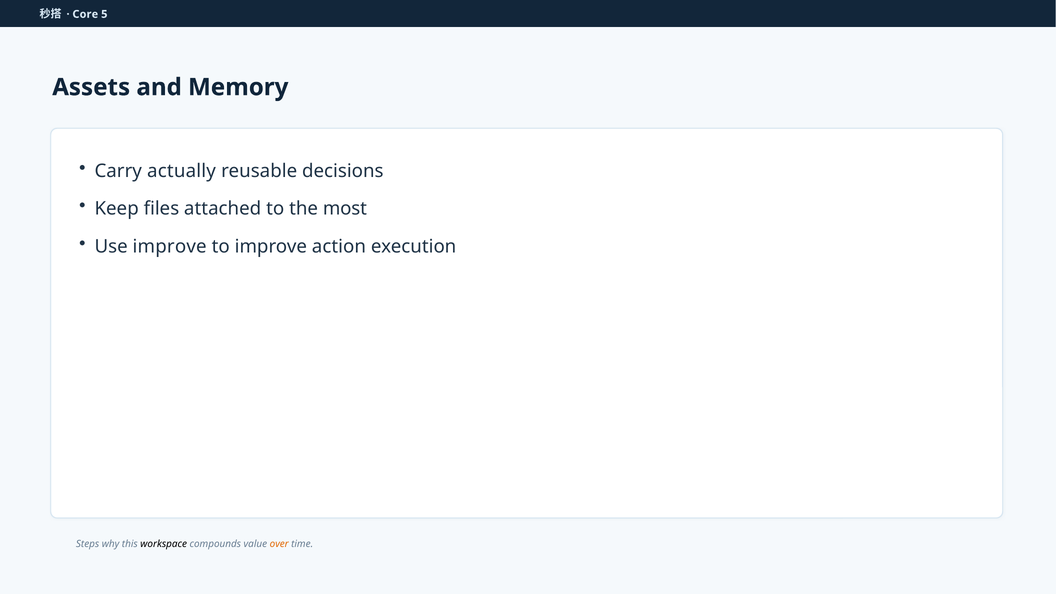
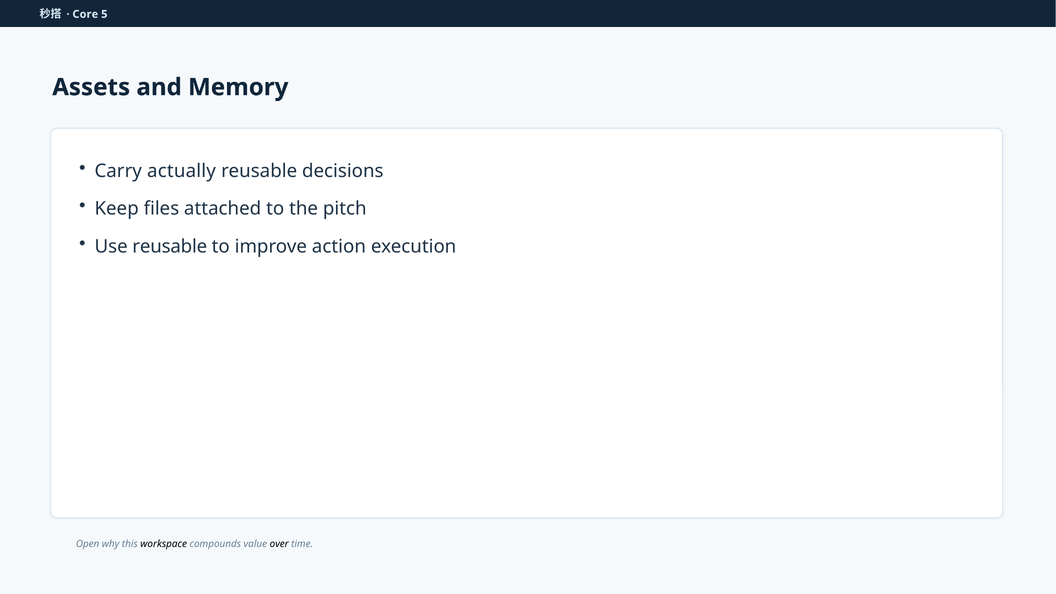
most: most -> pitch (345, 209)
Use improve: improve -> reusable (170, 247)
Steps: Steps -> Open (88, 544)
over colour: orange -> black (279, 544)
